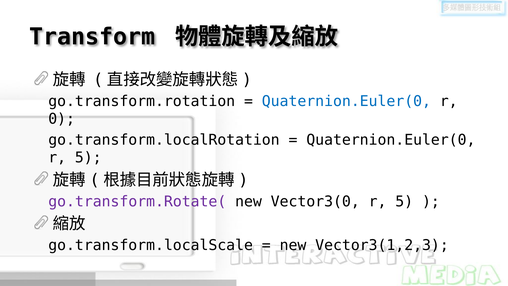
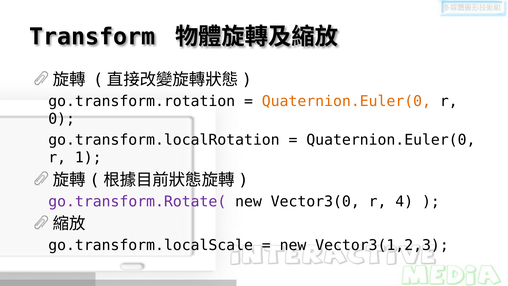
Quaternion.Euler(0 colour: blue -> orange (346, 101)
5: 5 -> 1 (88, 158)
Vector3(0 r 5: 5 -> 4 (404, 201)
